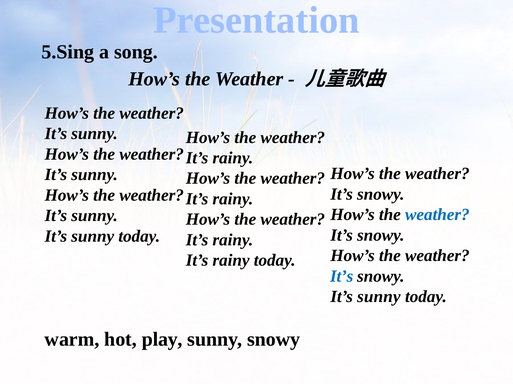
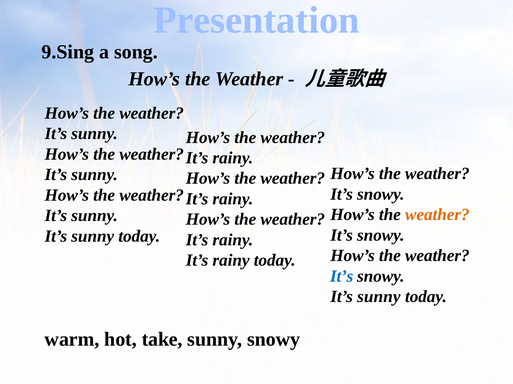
5.Sing: 5.Sing -> 9.Sing (68, 52)
weather colour: blue -> orange (437, 215)
play: play -> take (162, 340)
